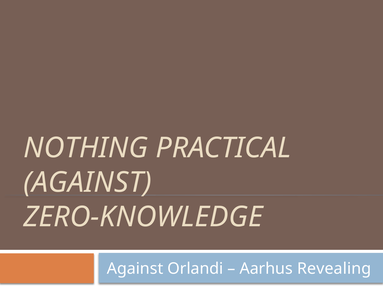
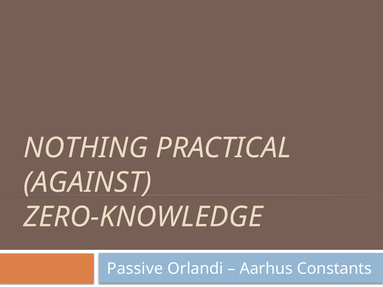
Against: Against -> Passive (135, 269)
Revealing: Revealing -> Constants (334, 269)
